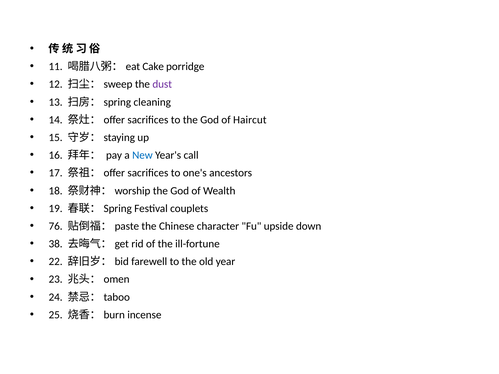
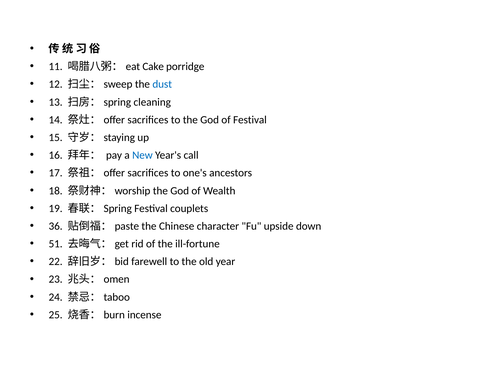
dust colour: purple -> blue (162, 84)
of Haircut: Haircut -> Festival (250, 120)
76: 76 -> 36 (56, 226)
38: 38 -> 51 (56, 244)
